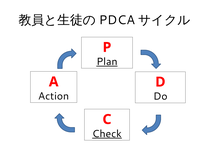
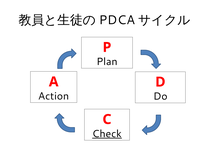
Plan underline: present -> none (107, 62)
